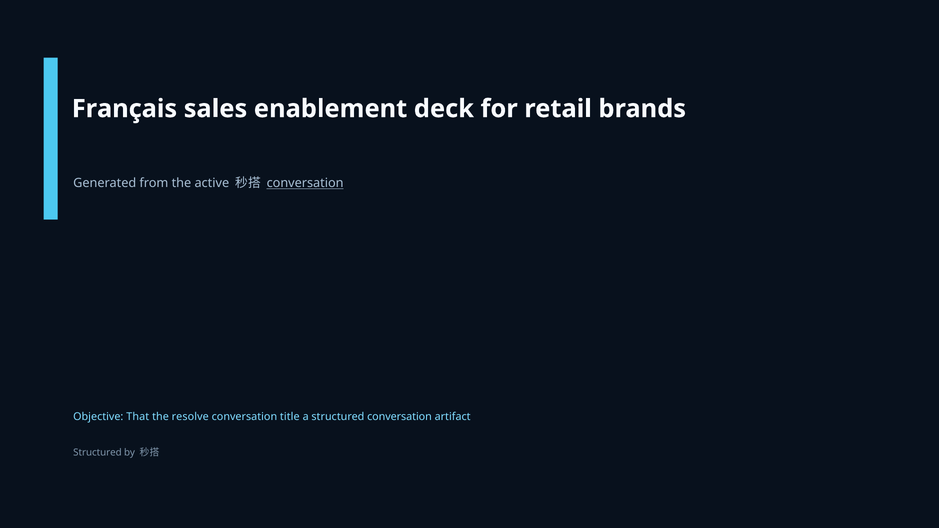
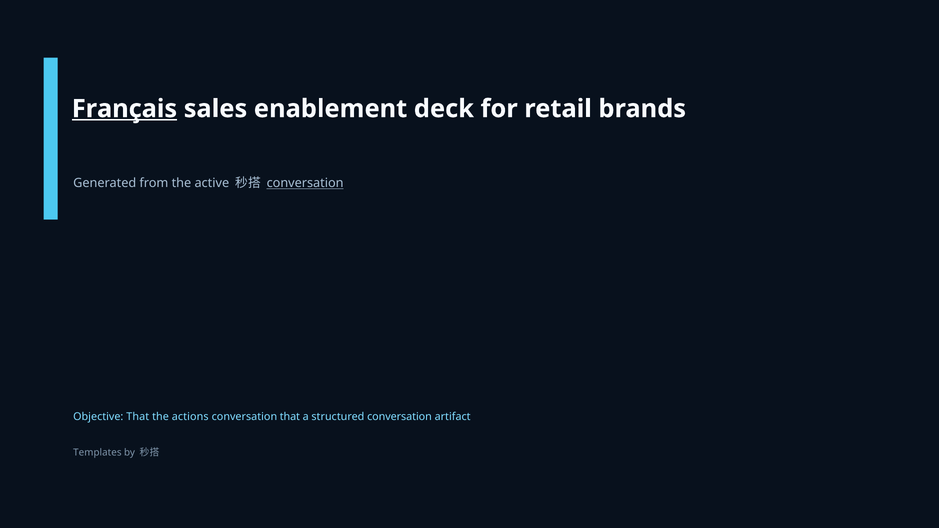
Français underline: none -> present (124, 109)
resolve: resolve -> actions (190, 417)
conversation title: title -> that (290, 417)
Structured: Structured -> Templates (97, 453)
